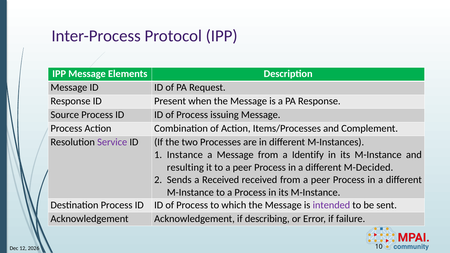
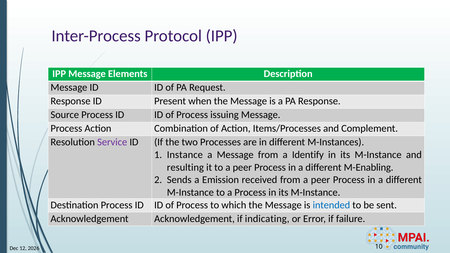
M-Decided: M-Decided -> M-Enabling (369, 167)
a Received: Received -> Emission (221, 180)
intended colour: purple -> blue (331, 205)
describing: describing -> indicating (267, 219)
